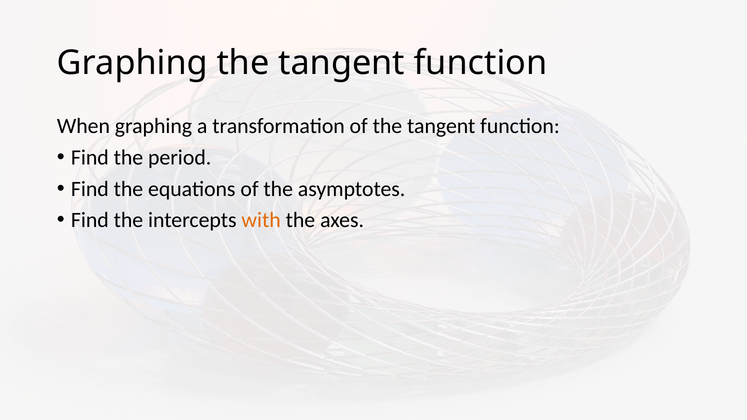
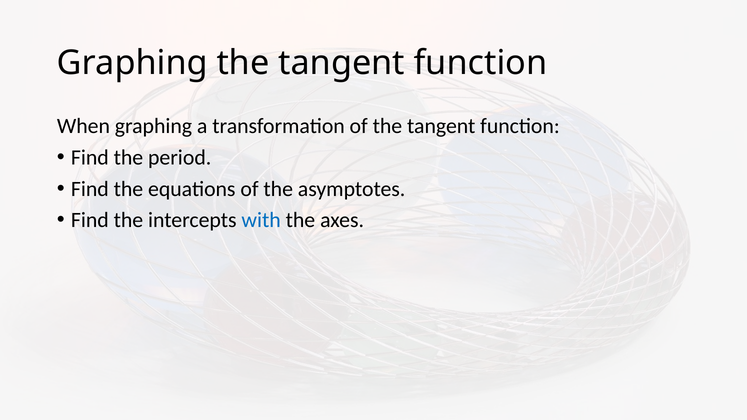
with colour: orange -> blue (261, 220)
